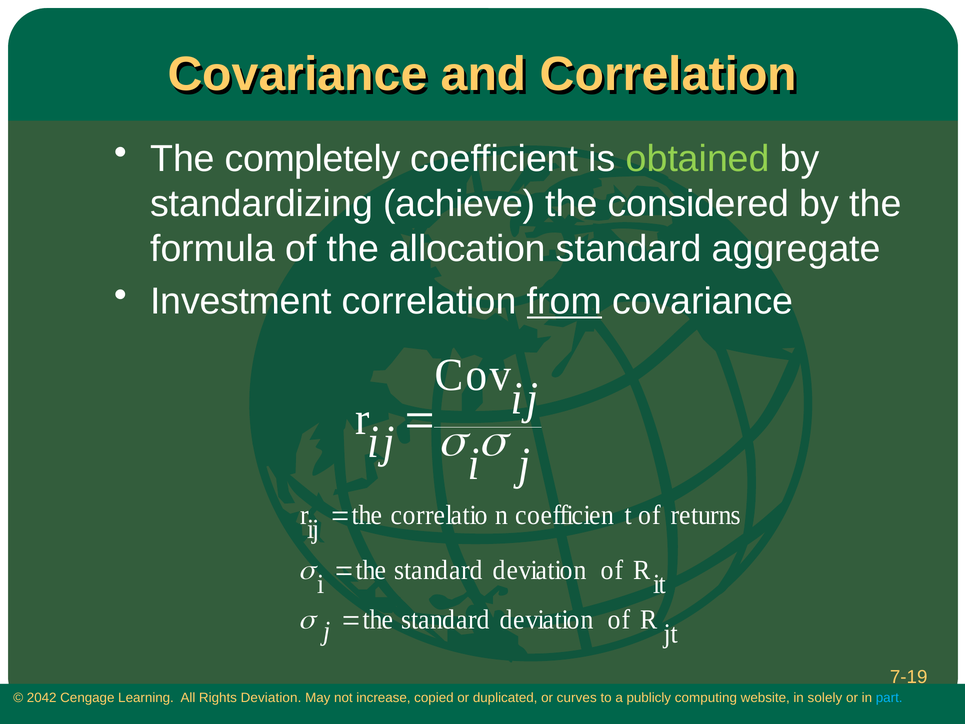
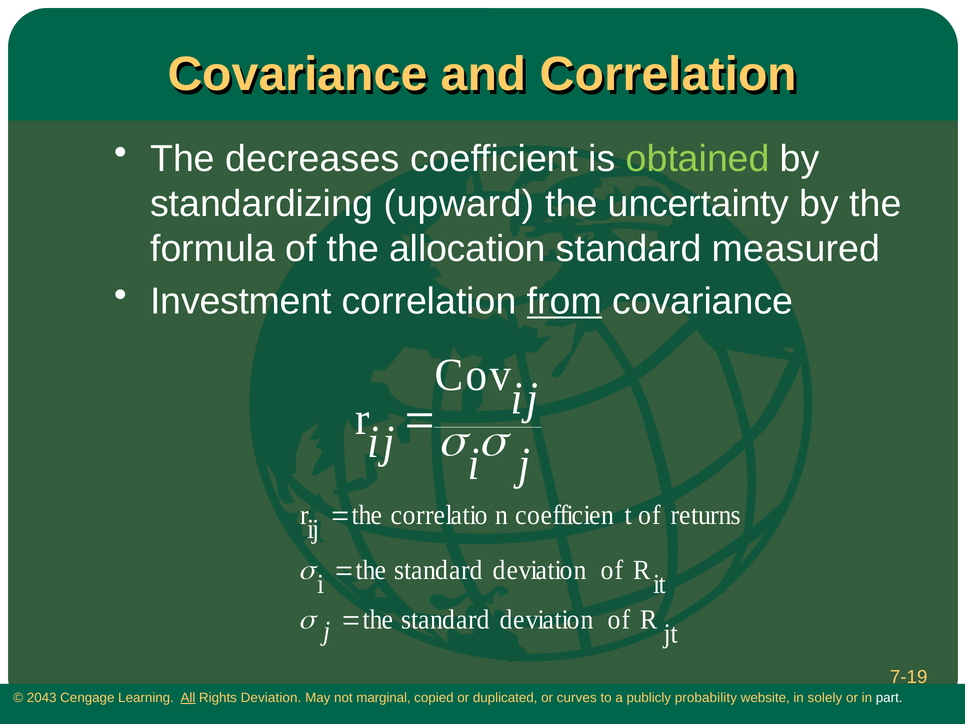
completely: completely -> decreases (312, 159)
achieve: achieve -> upward (459, 204)
considered: considered -> uncertainty (699, 204)
aggregate: aggregate -> measured (796, 249)
2042: 2042 -> 2043 (42, 697)
All underline: none -> present (188, 697)
increase: increase -> marginal (383, 697)
computing: computing -> probability (706, 697)
part colour: light blue -> white (889, 697)
